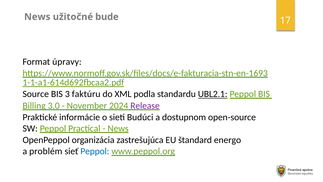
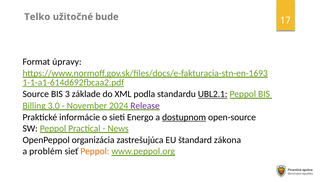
News: News -> Telko (37, 17)
faktúru: faktúru -> základe (86, 94)
Budúci: Budúci -> Energo (140, 117)
dostupnom underline: none -> present (184, 117)
energo: energo -> zákona (228, 140)
Peppol colour: blue -> orange (95, 151)
